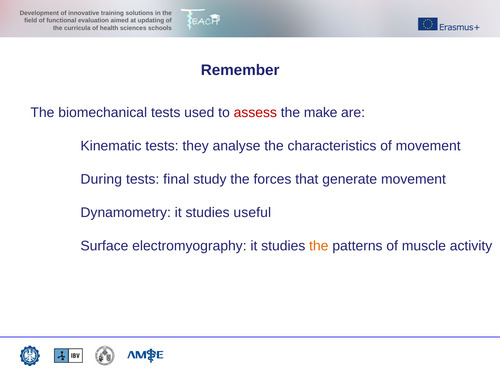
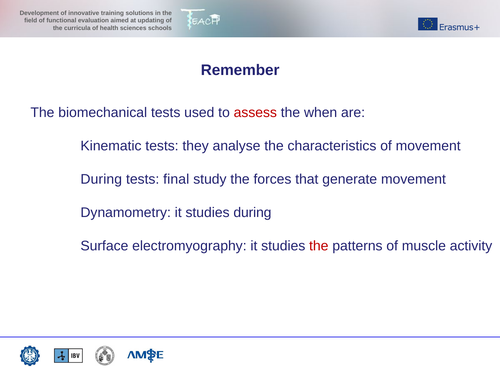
make: make -> when (321, 113)
studies useful: useful -> during (252, 213)
the colour: orange -> red (319, 246)
